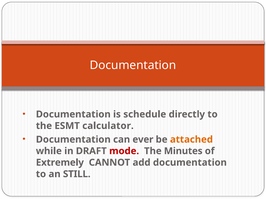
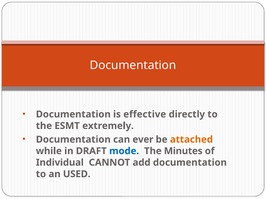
schedule: schedule -> effective (145, 115)
calculator: calculator -> extremely (108, 126)
mode colour: red -> blue (124, 151)
Extremely: Extremely -> Individual (60, 163)
STILL: STILL -> USED (77, 174)
